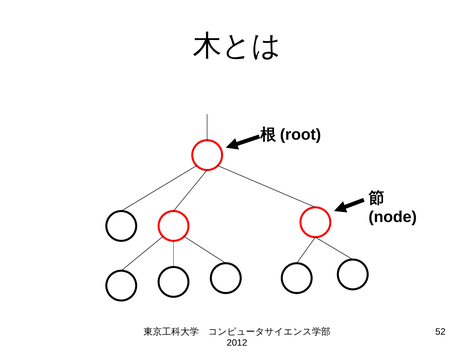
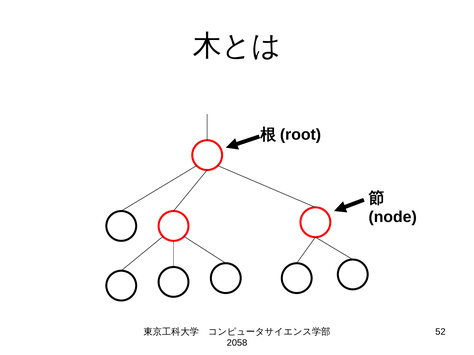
2012: 2012 -> 2058 (237, 343)
